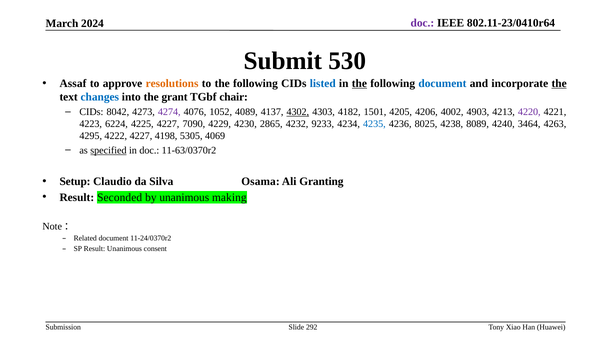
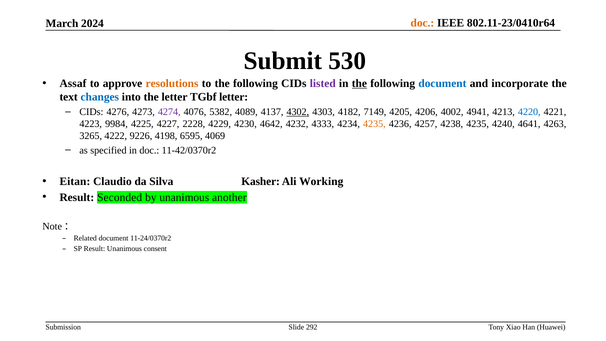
doc colour: purple -> orange (422, 23)
listed colour: blue -> purple (323, 83)
the underline: present -> none (559, 83)
the grant: grant -> letter (175, 97)
TGbf chair: chair -> letter (234, 97)
8042: 8042 -> 4276 (118, 112)
1052: 1052 -> 5382 (221, 112)
1501: 1501 -> 7149 (375, 112)
4903: 4903 -> 4941 (478, 112)
4220 colour: purple -> blue (529, 112)
6224: 6224 -> 9984 (116, 124)
7090: 7090 -> 2228 (194, 124)
2865: 2865 -> 4642 (271, 124)
9233: 9233 -> 4333 (323, 124)
4235 colour: blue -> orange (374, 124)
8025: 8025 -> 4257 (426, 124)
4238 8089: 8089 -> 4235 (478, 124)
3464: 3464 -> 4641 (529, 124)
4295: 4295 -> 3265 (91, 136)
4222 4227: 4227 -> 9226 (141, 136)
5305: 5305 -> 6595 (191, 136)
specified underline: present -> none (108, 150)
11-63/0370r2: 11-63/0370r2 -> 11-42/0370r2 (189, 150)
Setup: Setup -> Eitan (75, 181)
Osama: Osama -> Kasher (261, 181)
Granting: Granting -> Working (321, 181)
making: making -> another (229, 197)
